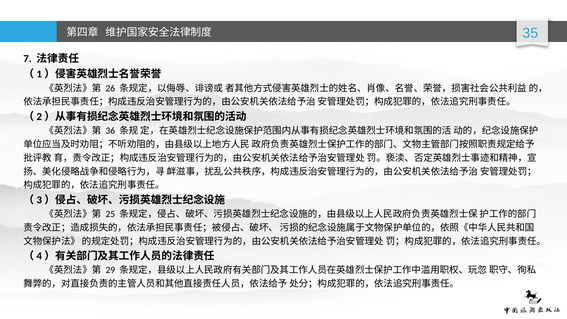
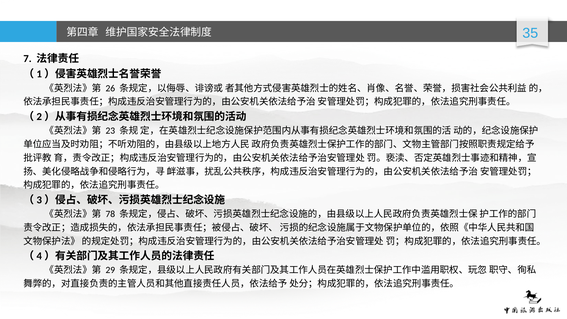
36: 36 -> 23 (110, 131)
25: 25 -> 78 (110, 214)
